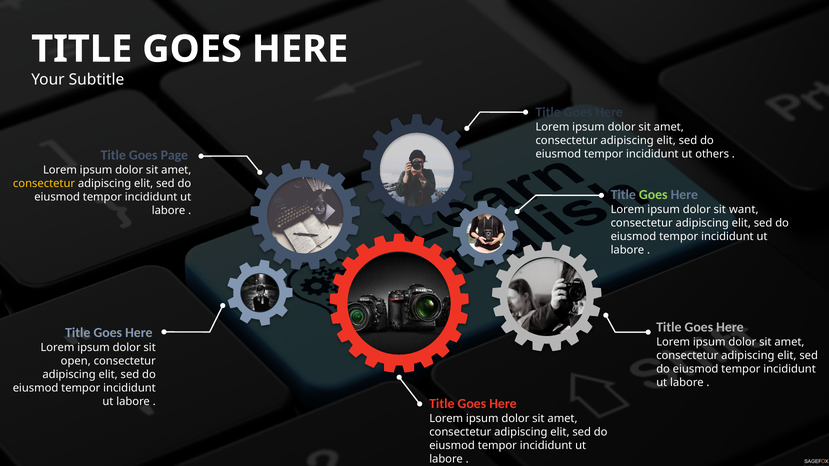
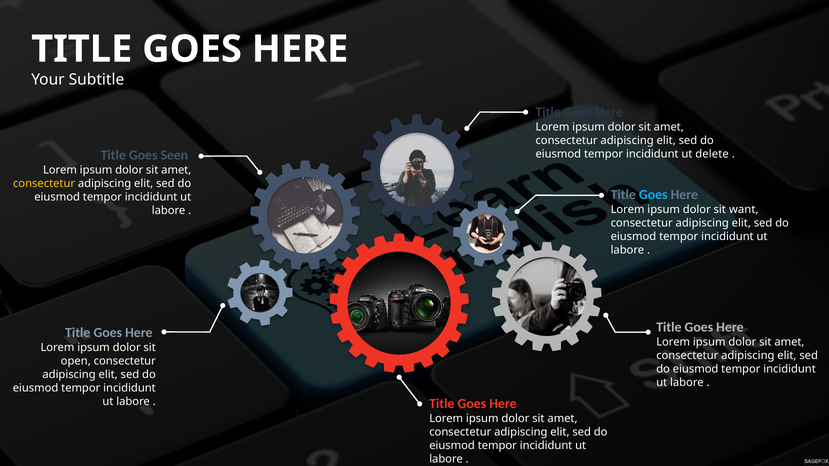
Page: Page -> Seen (174, 155)
others: others -> delete (712, 154)
Goes colour: light green -> light blue (653, 195)
